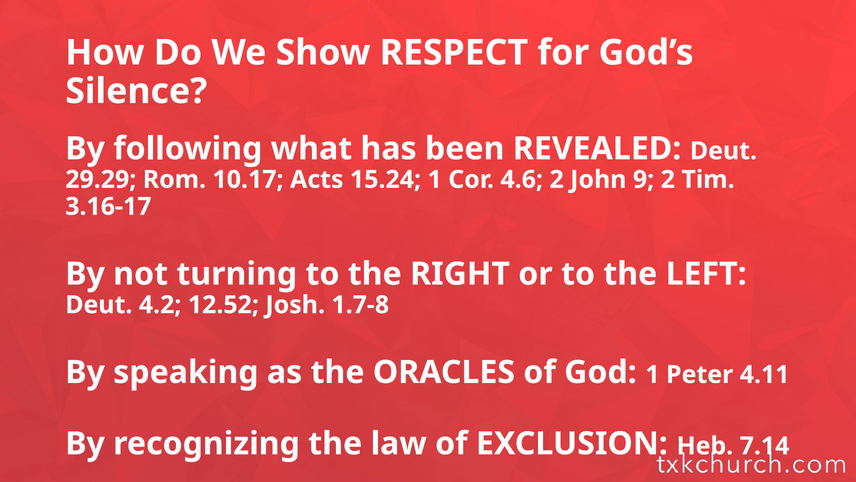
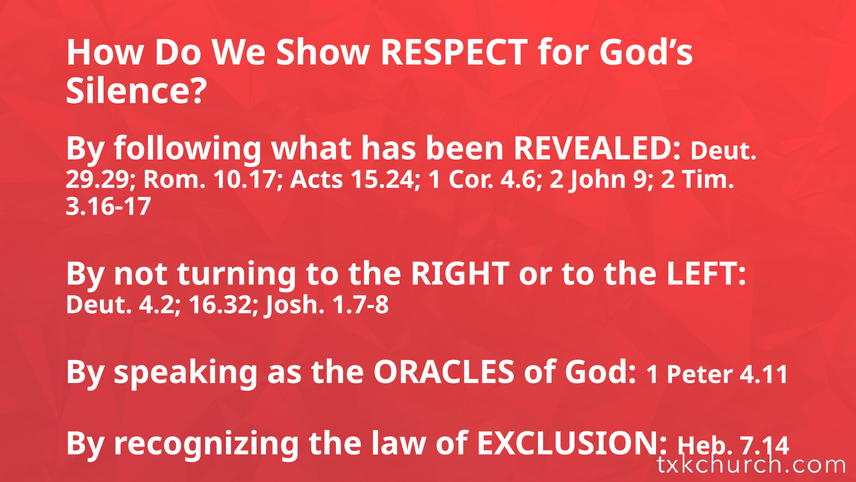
12.52: 12.52 -> 16.32 (223, 305)
